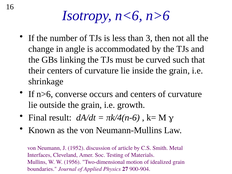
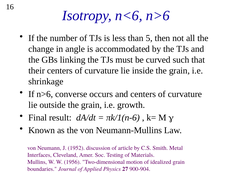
3: 3 -> 5 (149, 38)
πk/4(n-6: πk/4(n-6 -> πk/1(n-6 (123, 118)
